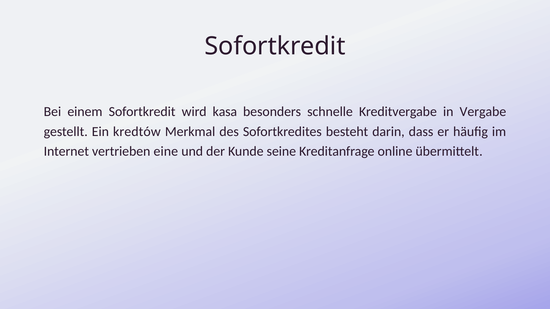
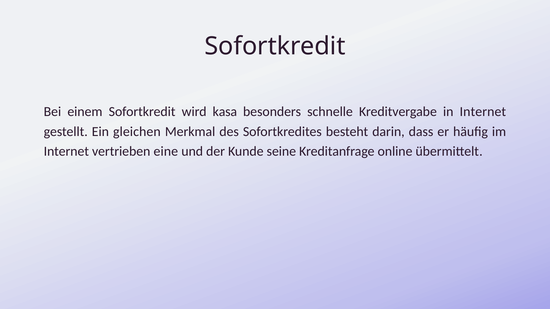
in Vergabe: Vergabe -> Internet (483, 112)
kredtów: kredtów -> gleichen (137, 132)
